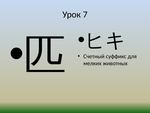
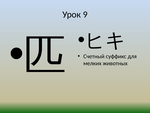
7: 7 -> 9 (85, 15)
